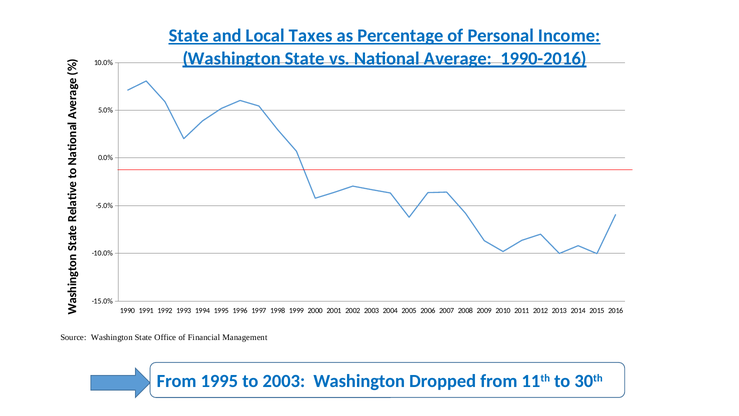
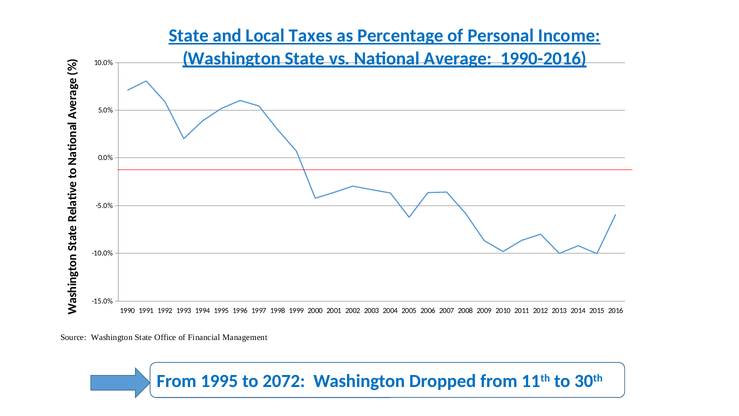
to 2003: 2003 -> 2072 (284, 381)
